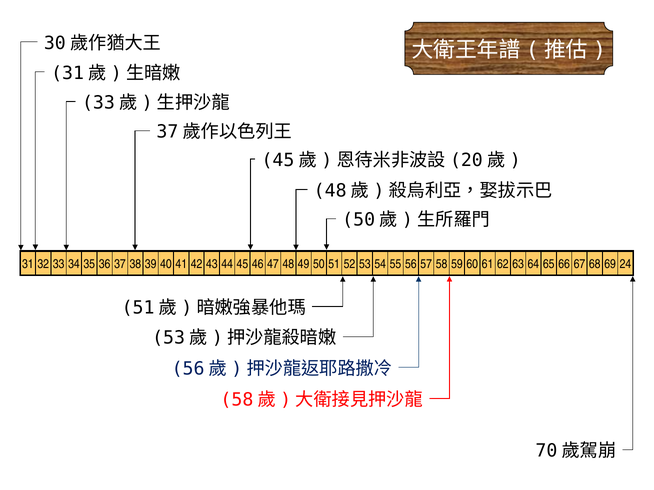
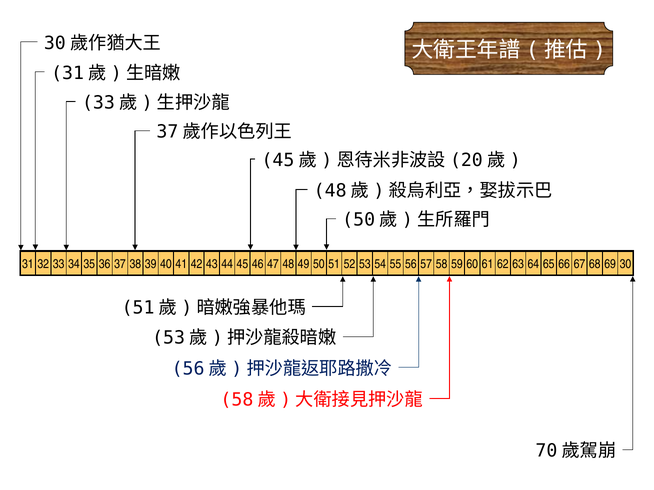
24: 24 -> 30 (625, 264)
